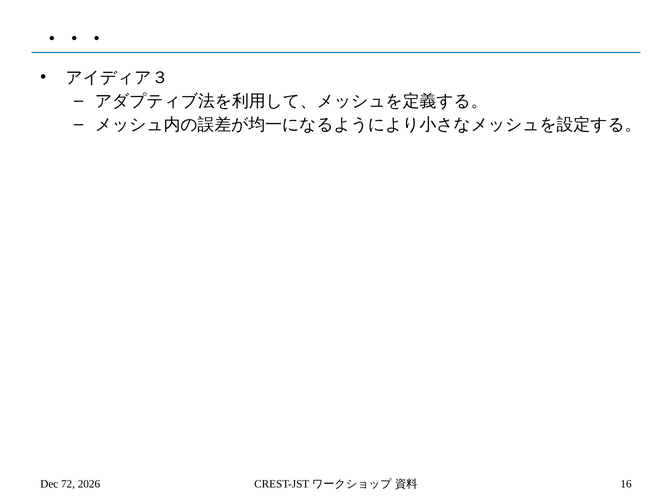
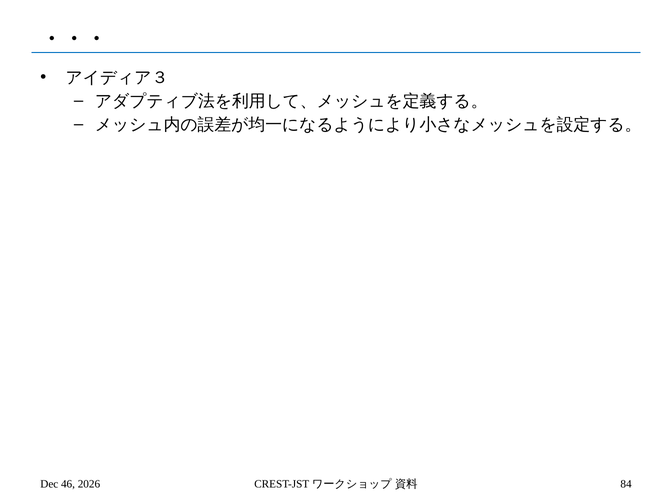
72: 72 -> 46 (68, 484)
16: 16 -> 84 (626, 484)
